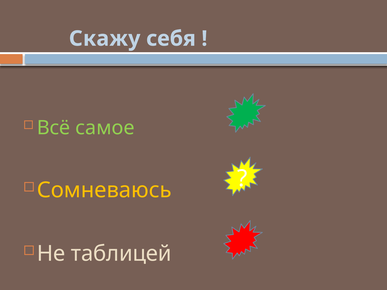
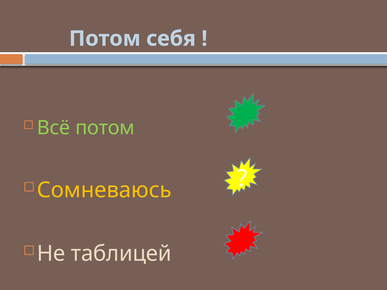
Скажу: Скажу -> Потом (105, 39)
Всё самое: самое -> потом (105, 128)
